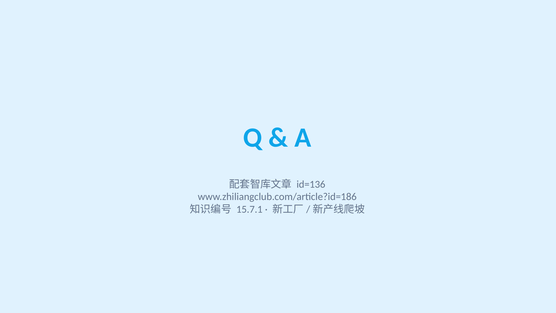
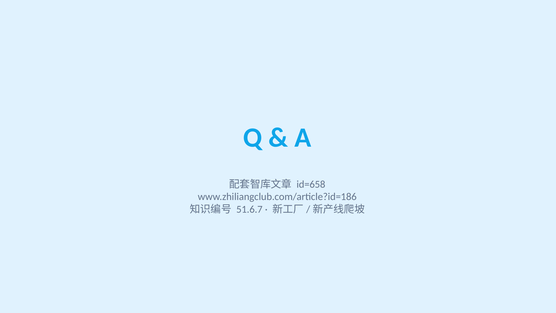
id=136: id=136 -> id=658 (311, 184)
15.7.1: 15.7.1 -> 51.6.7 (249, 209)
